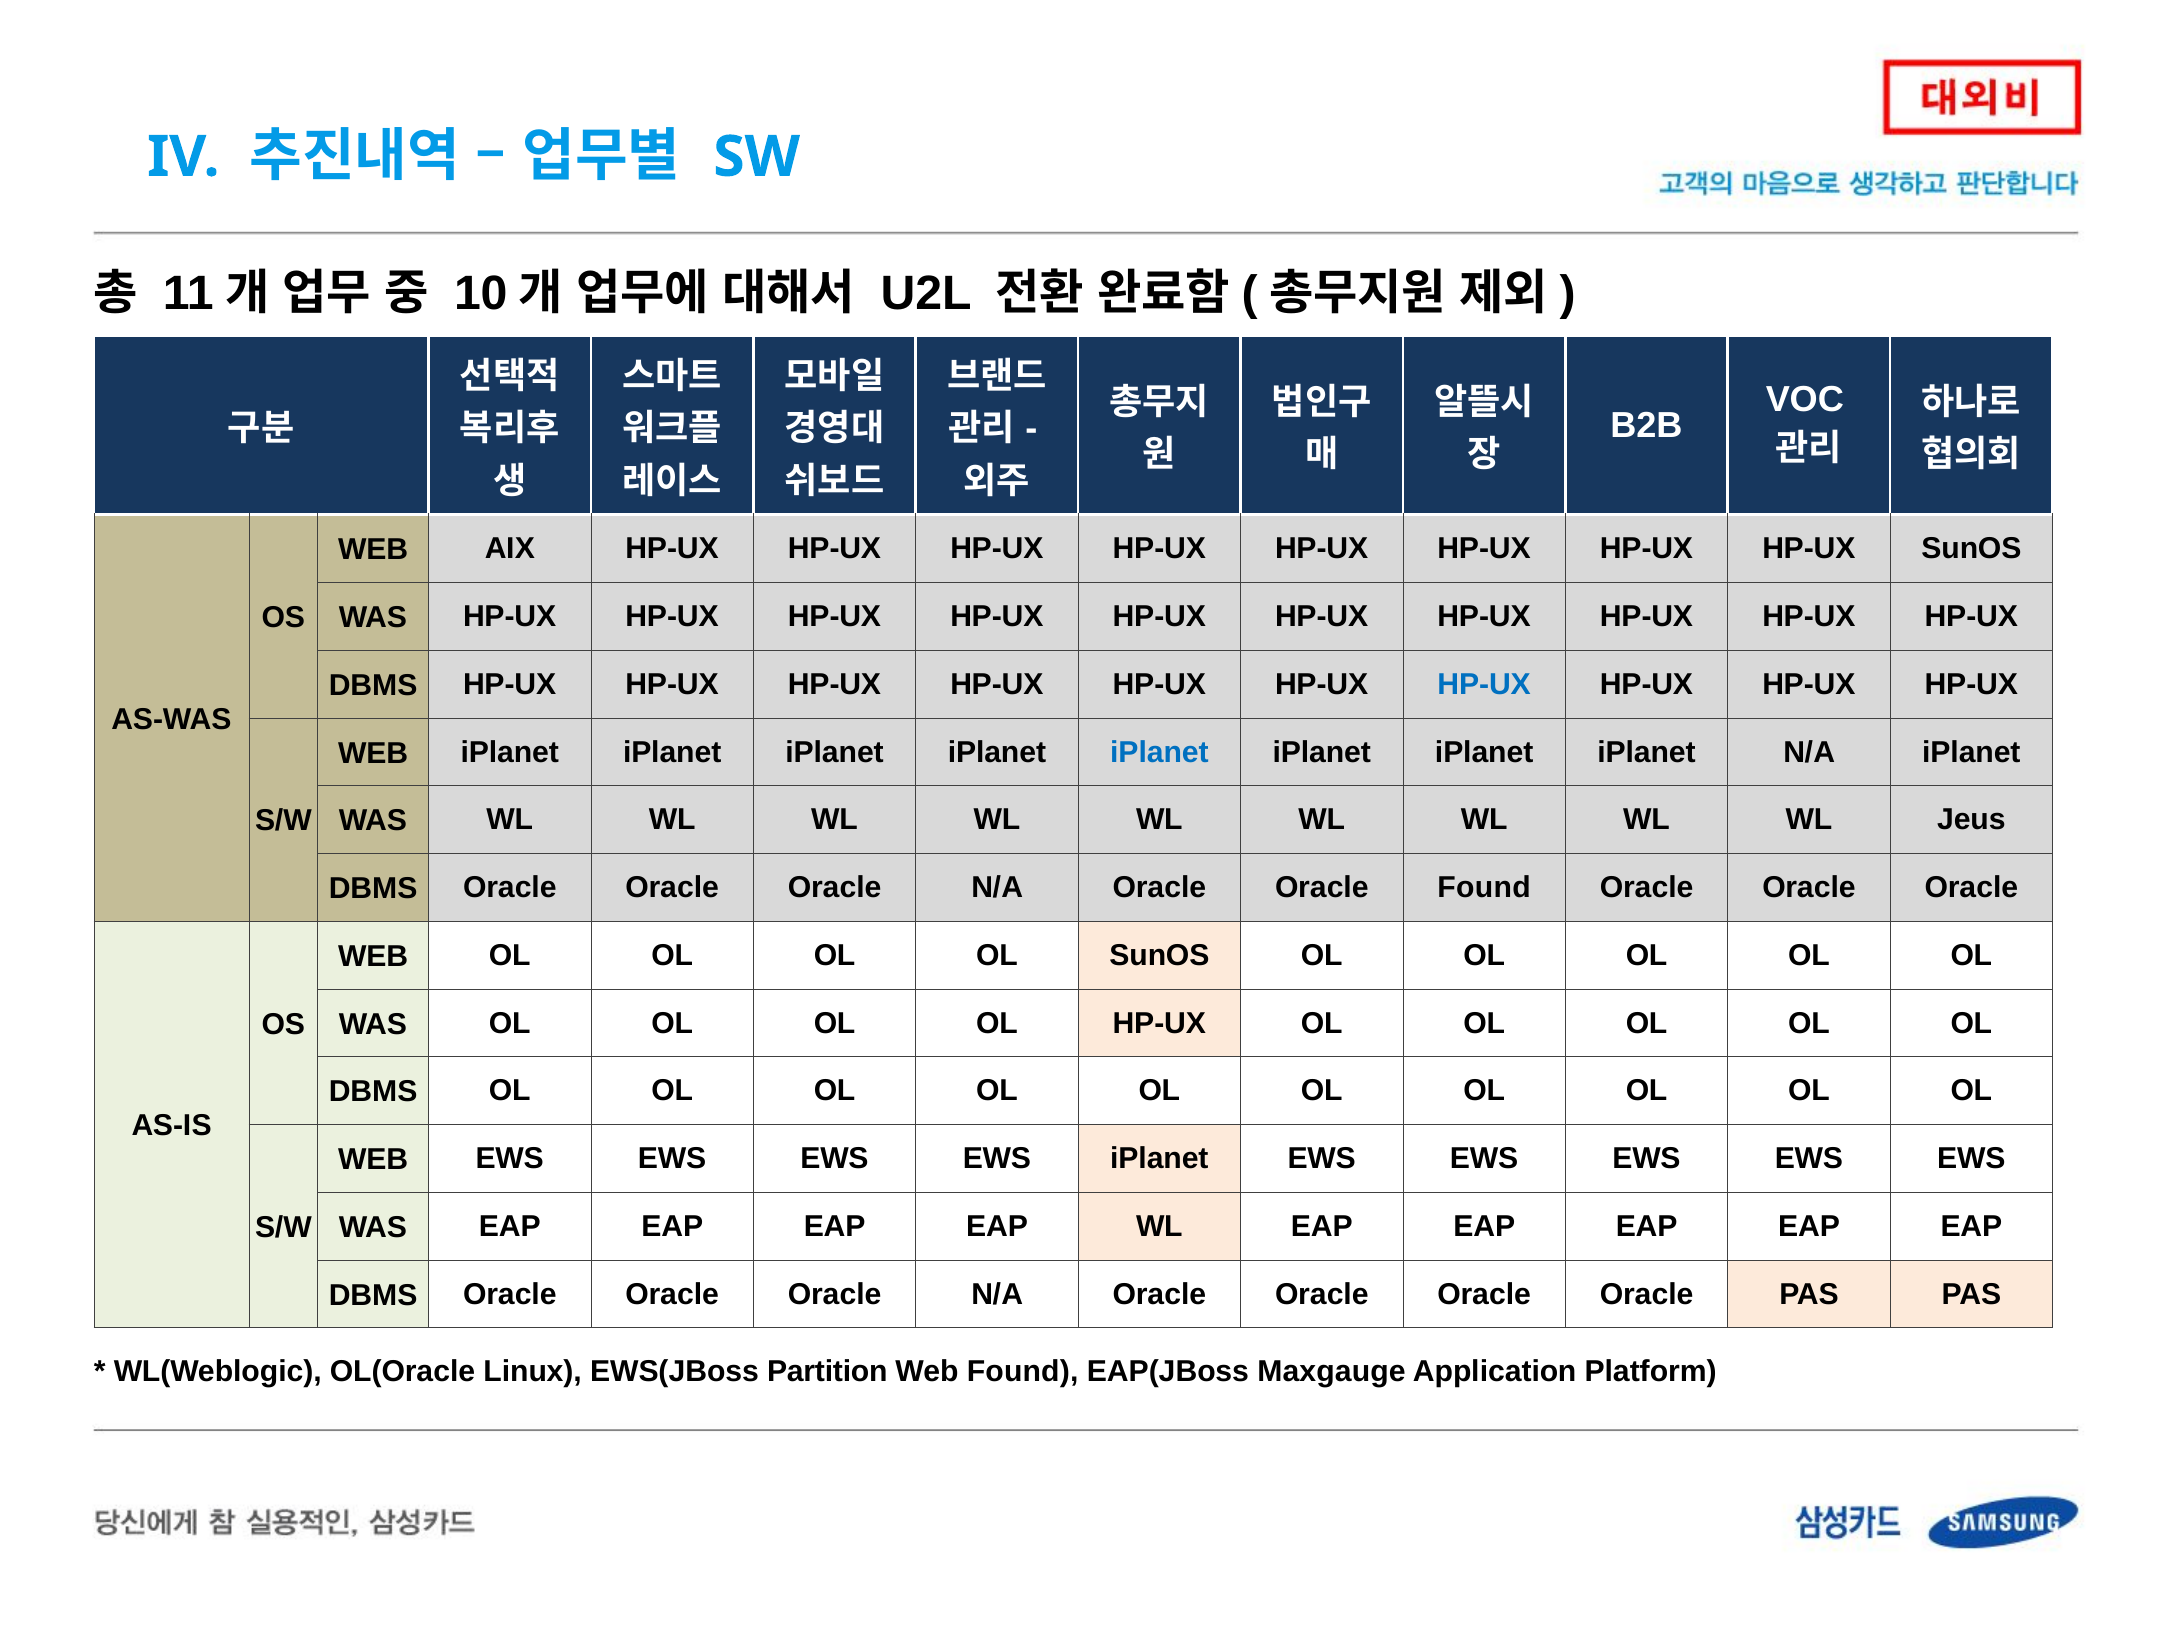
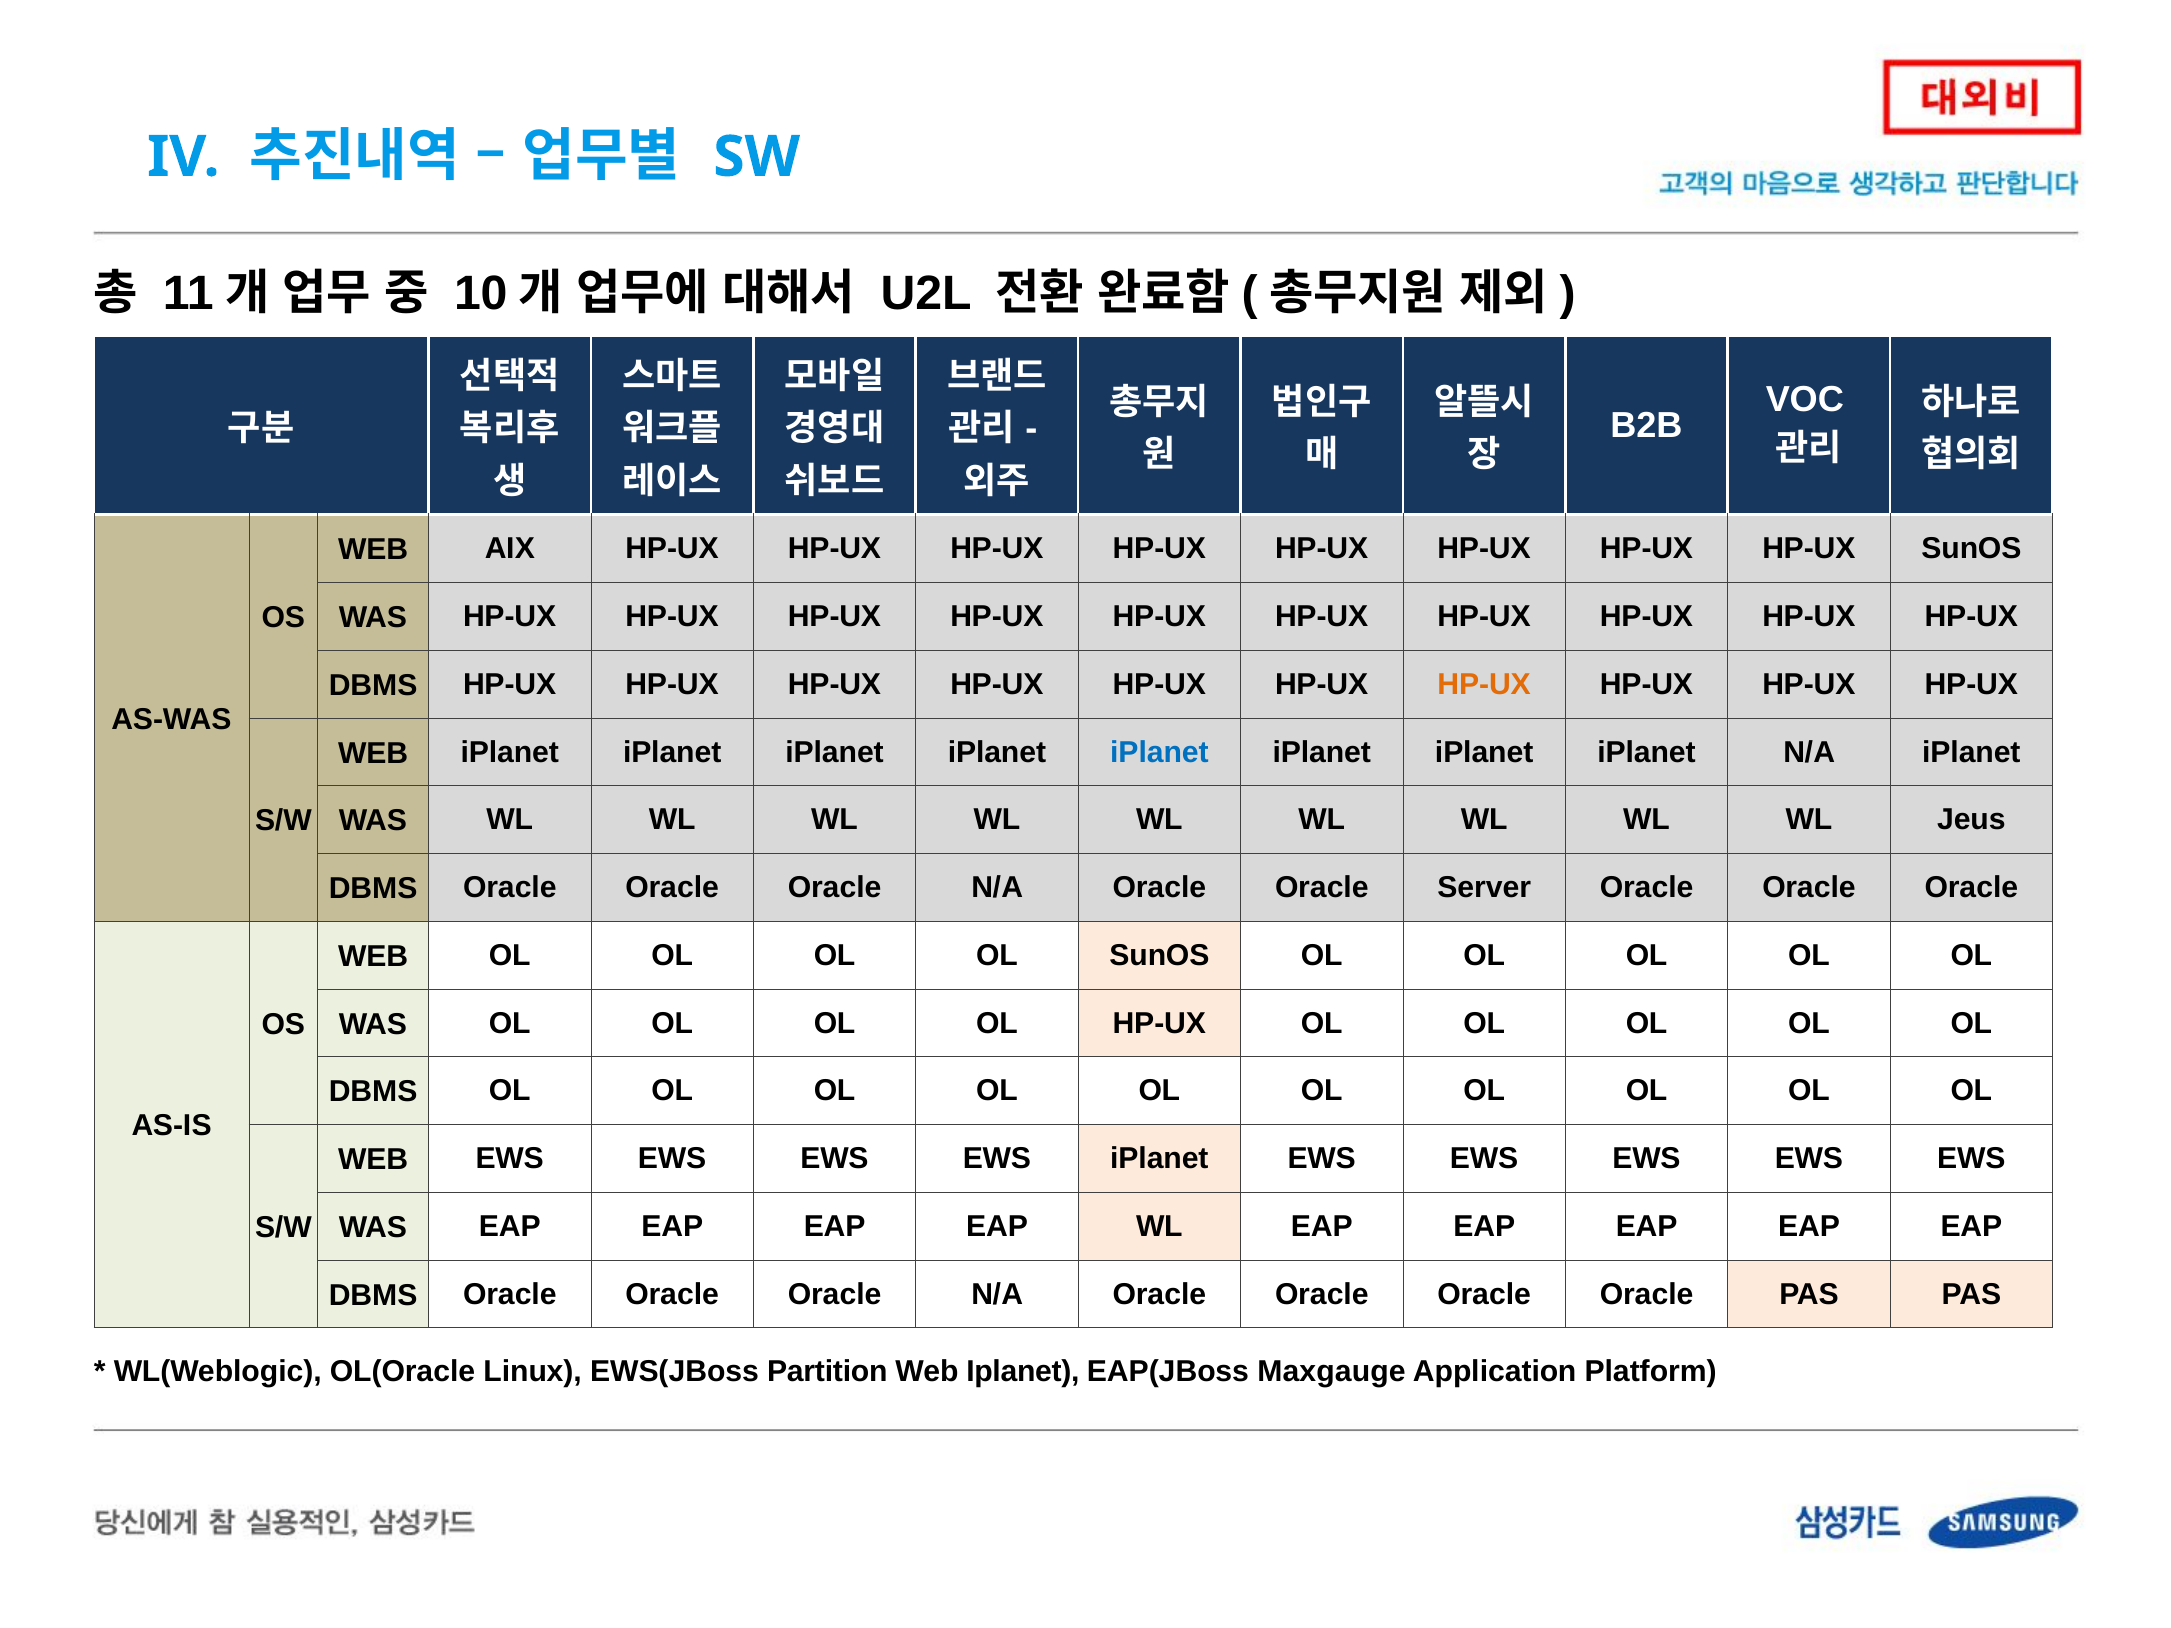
HP-UX colour: blue -> orange (1484, 684)
Oracle Found: Found -> Server (1484, 888)
Found: Found -> Iplanet (1023, 1371)
